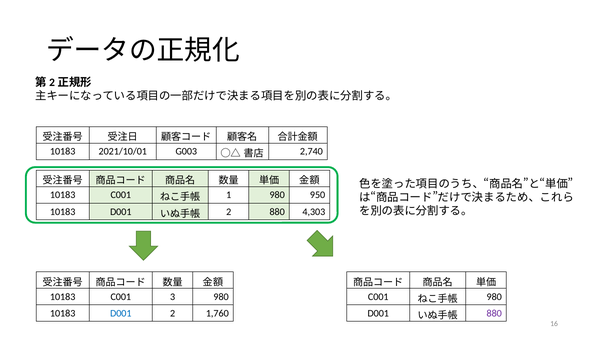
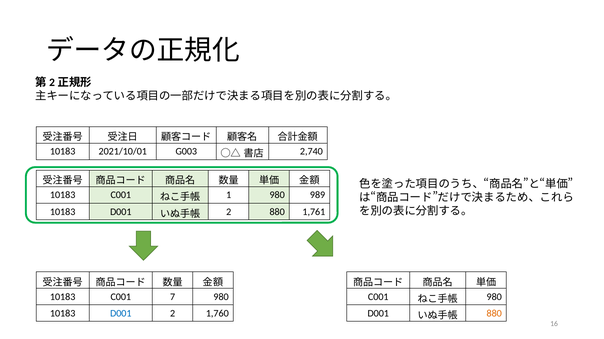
950: 950 -> 989 (318, 196)
4,303: 4,303 -> 1,761 (314, 212)
3: 3 -> 7 (173, 297)
880 colour: purple -> orange (494, 314)
